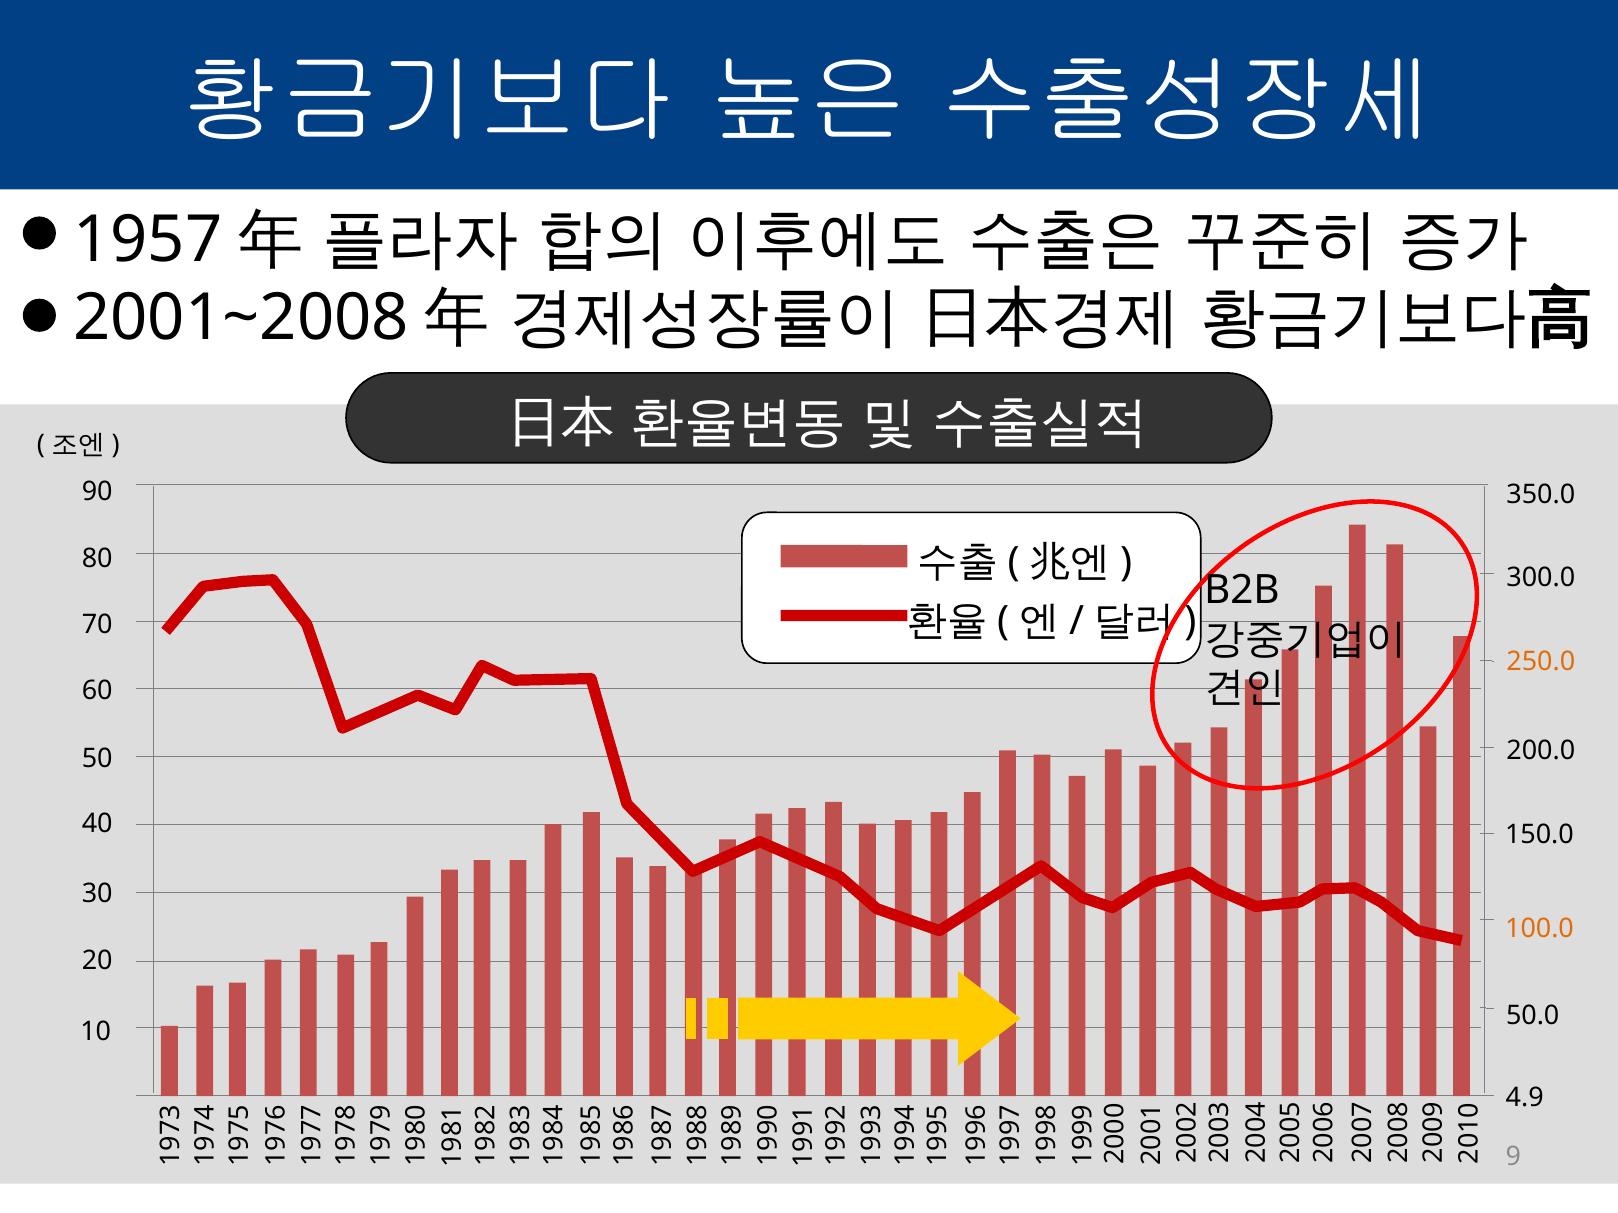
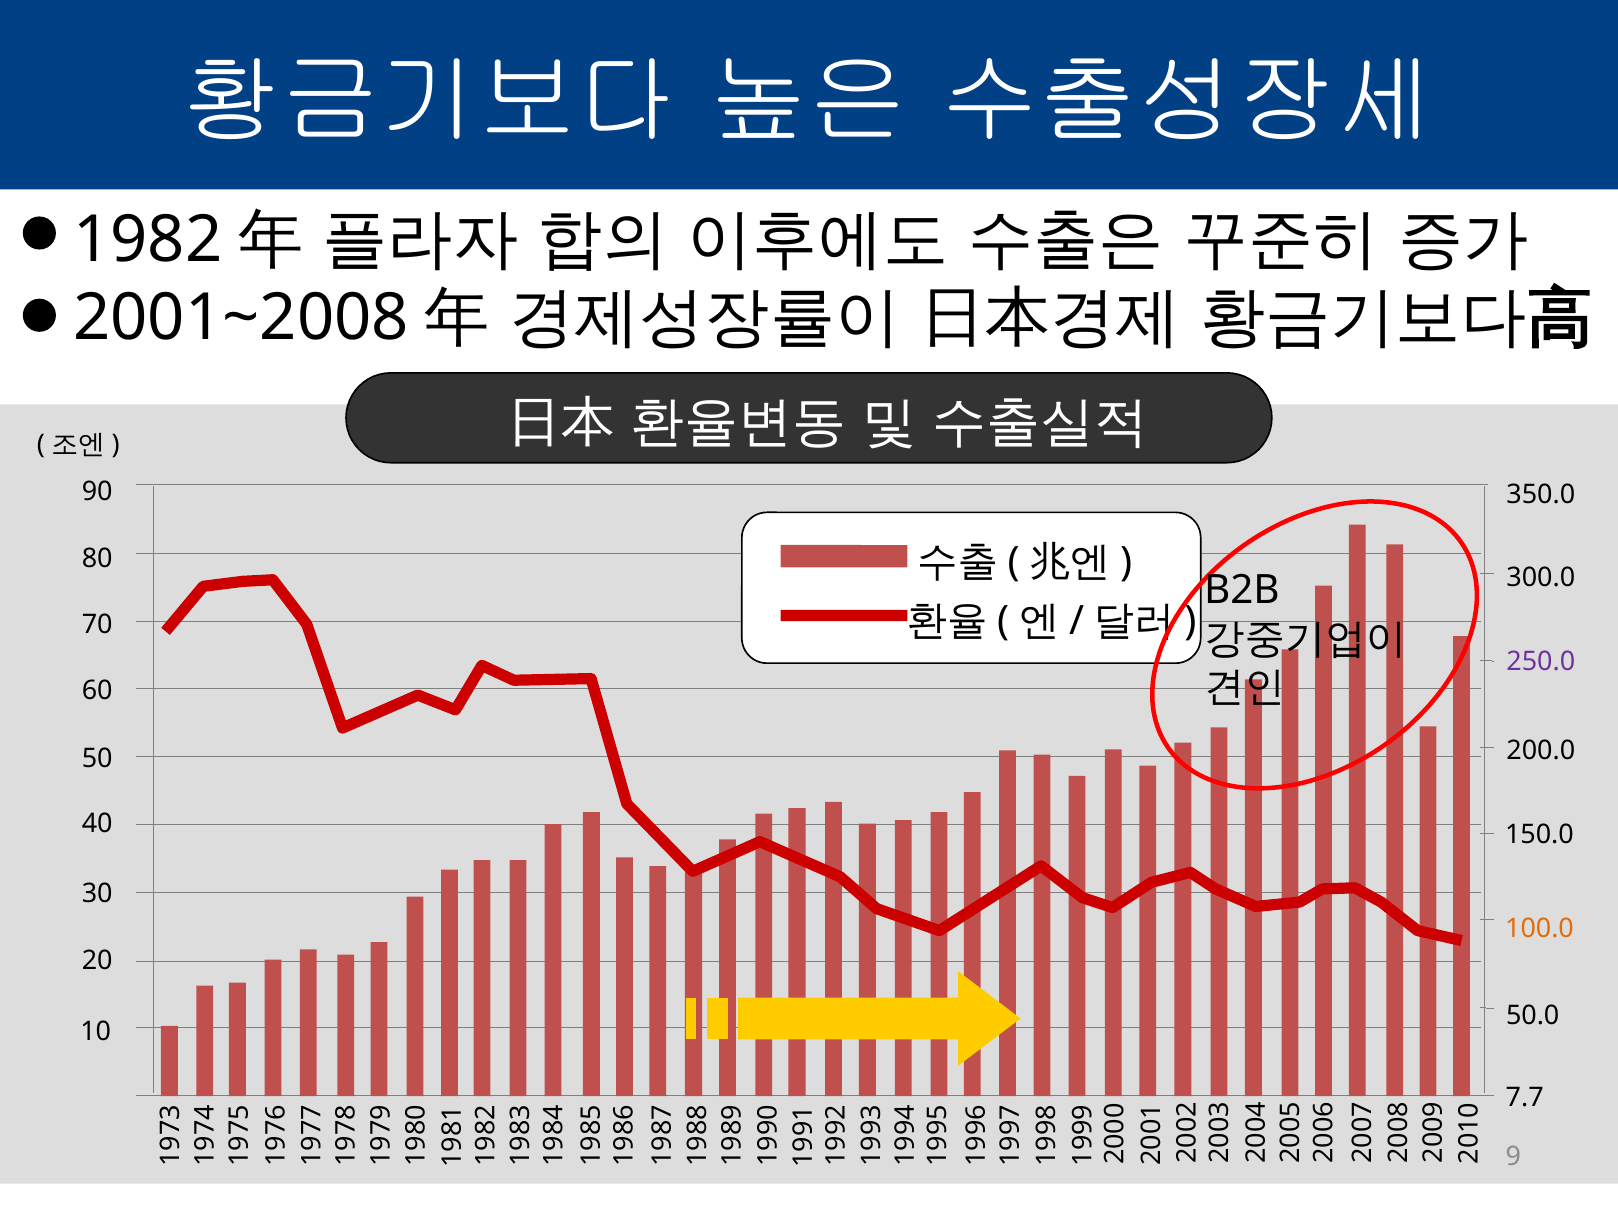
1957: 1957 -> 1982 (148, 240)
250.0 colour: orange -> purple (1541, 662)
4.9: 4.9 -> 7.7 (1525, 1098)
